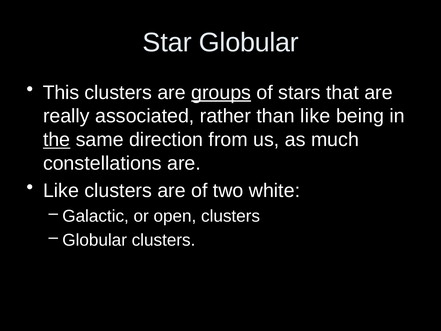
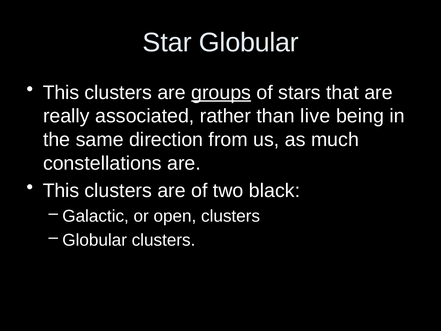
than like: like -> live (315, 116)
the underline: present -> none (57, 140)
Like: Like -> This (61, 191)
white: white -> black (275, 191)
